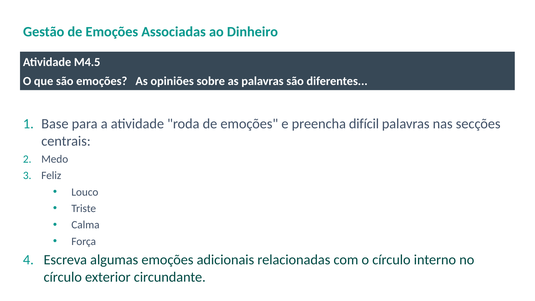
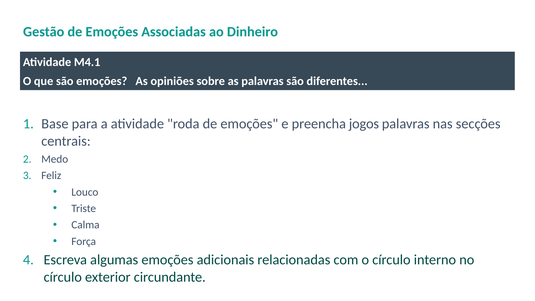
M4.5: M4.5 -> M4.1 (87, 62)
difícil: difícil -> jogos (364, 124)
